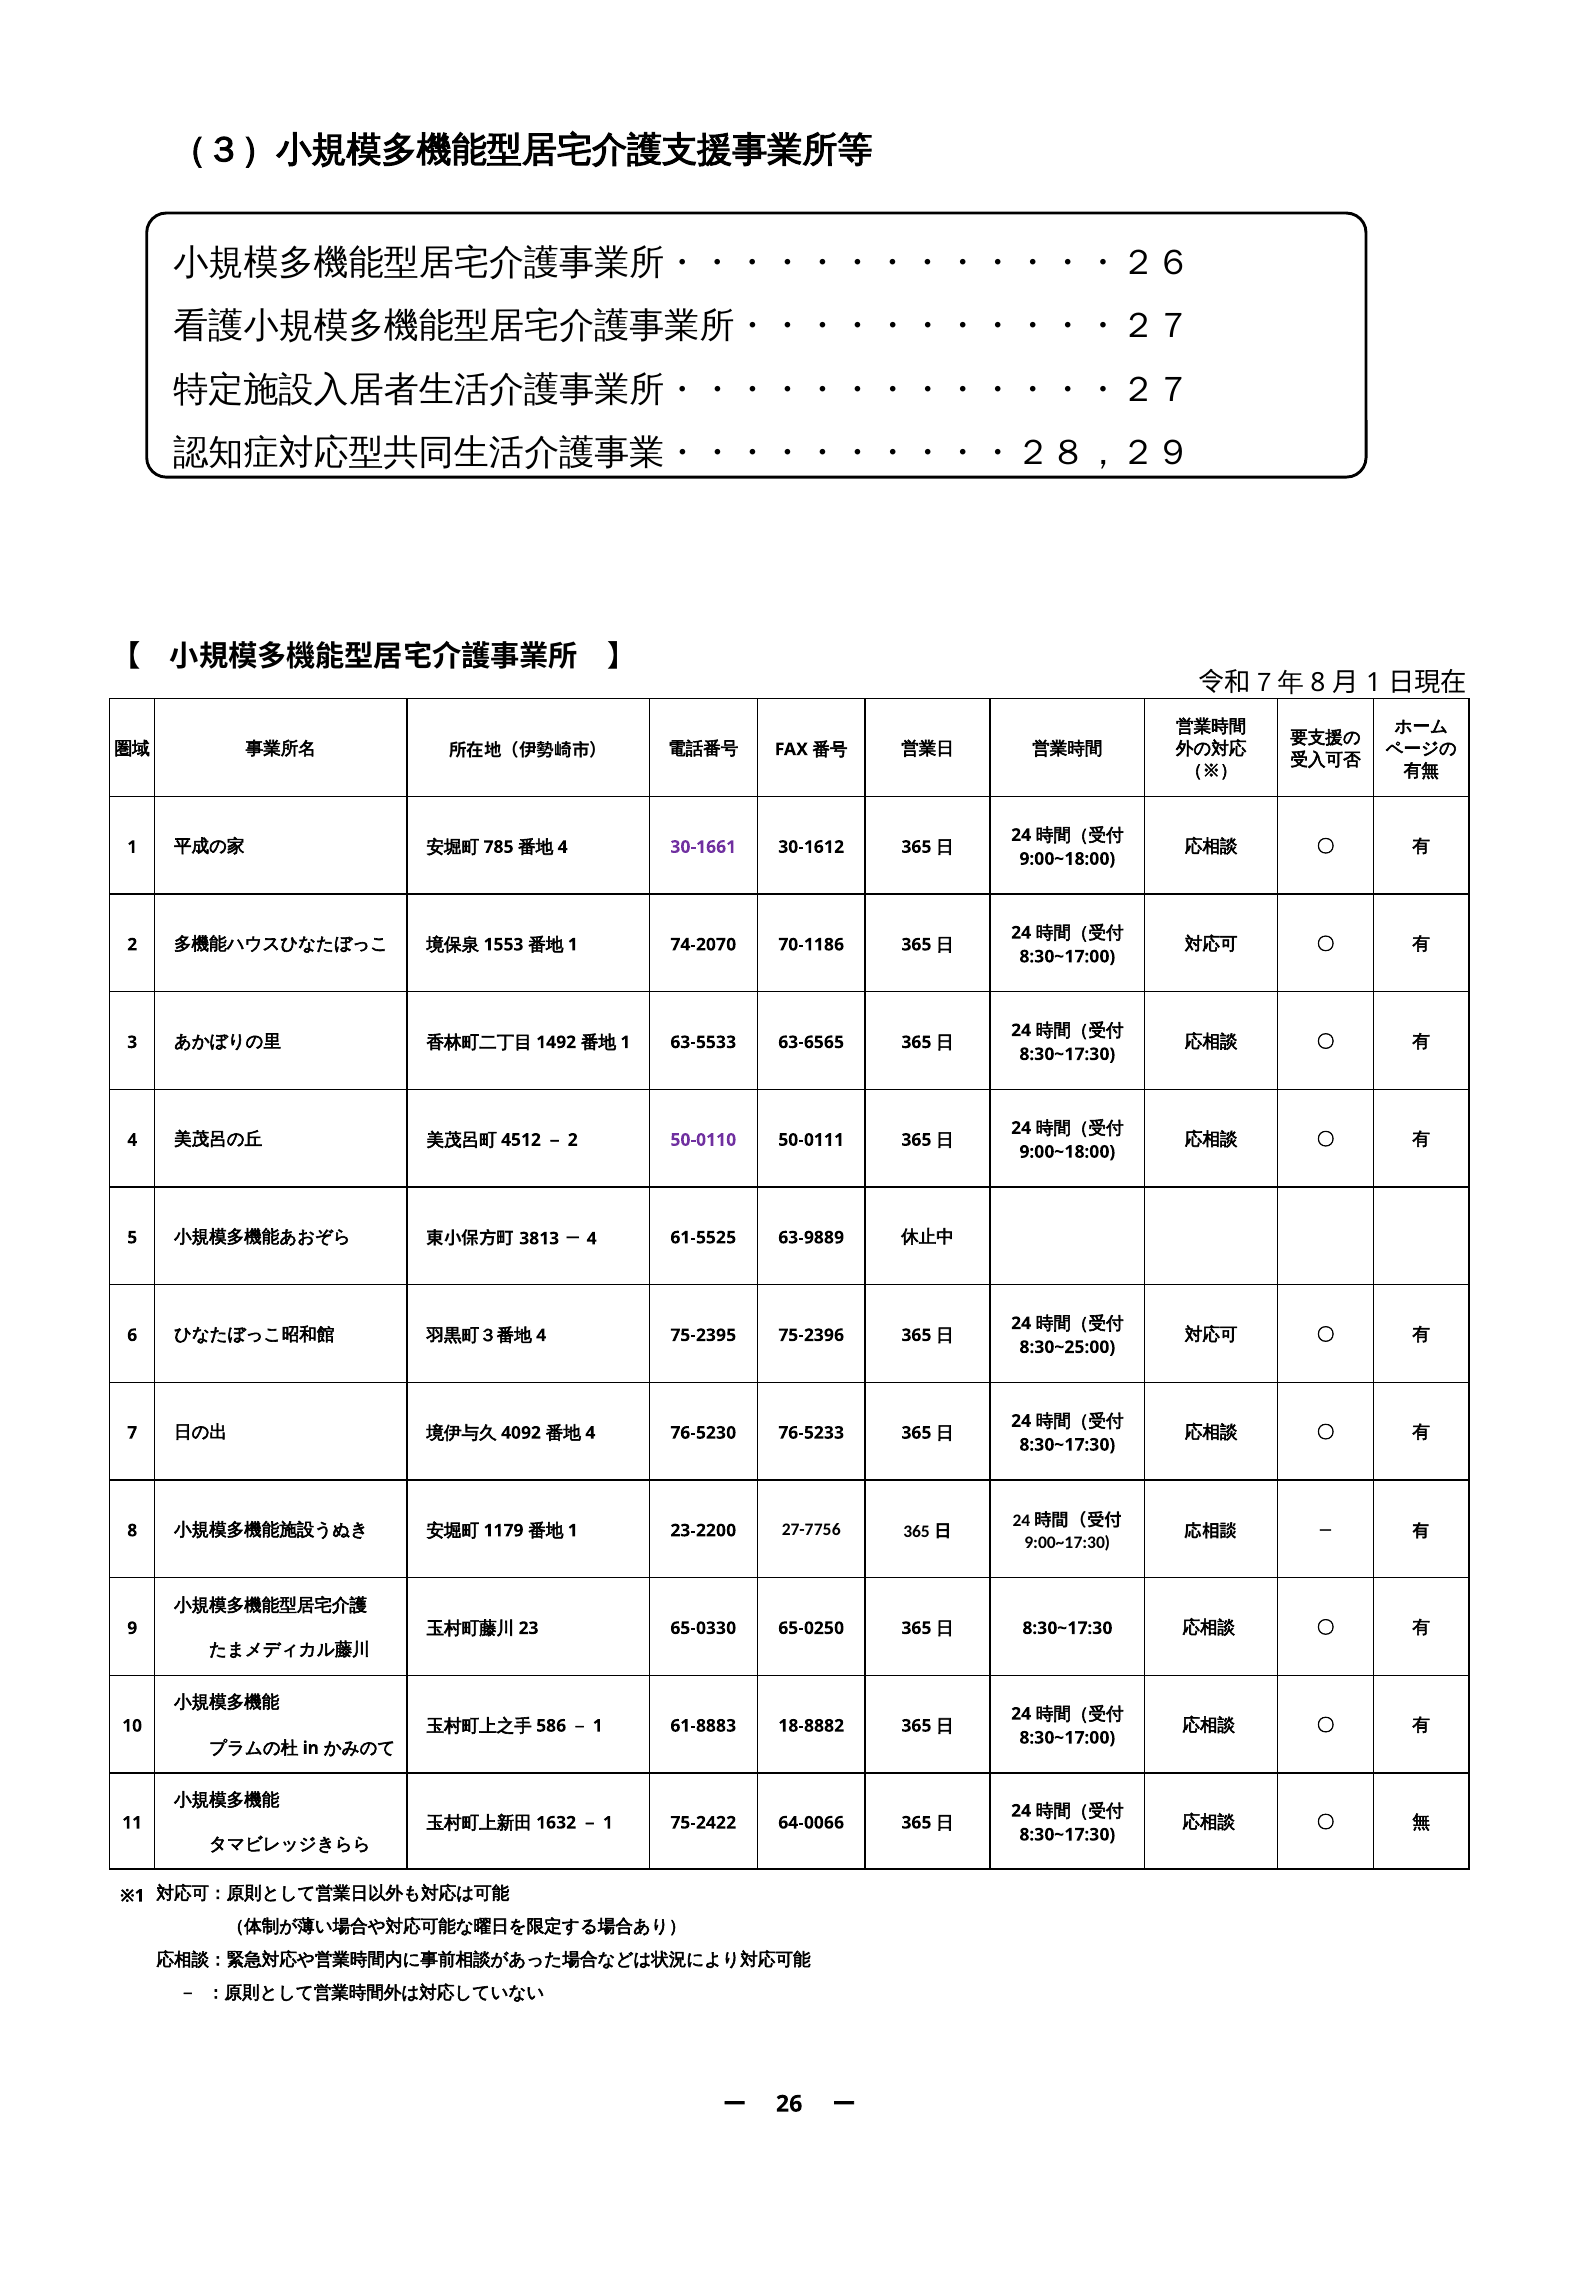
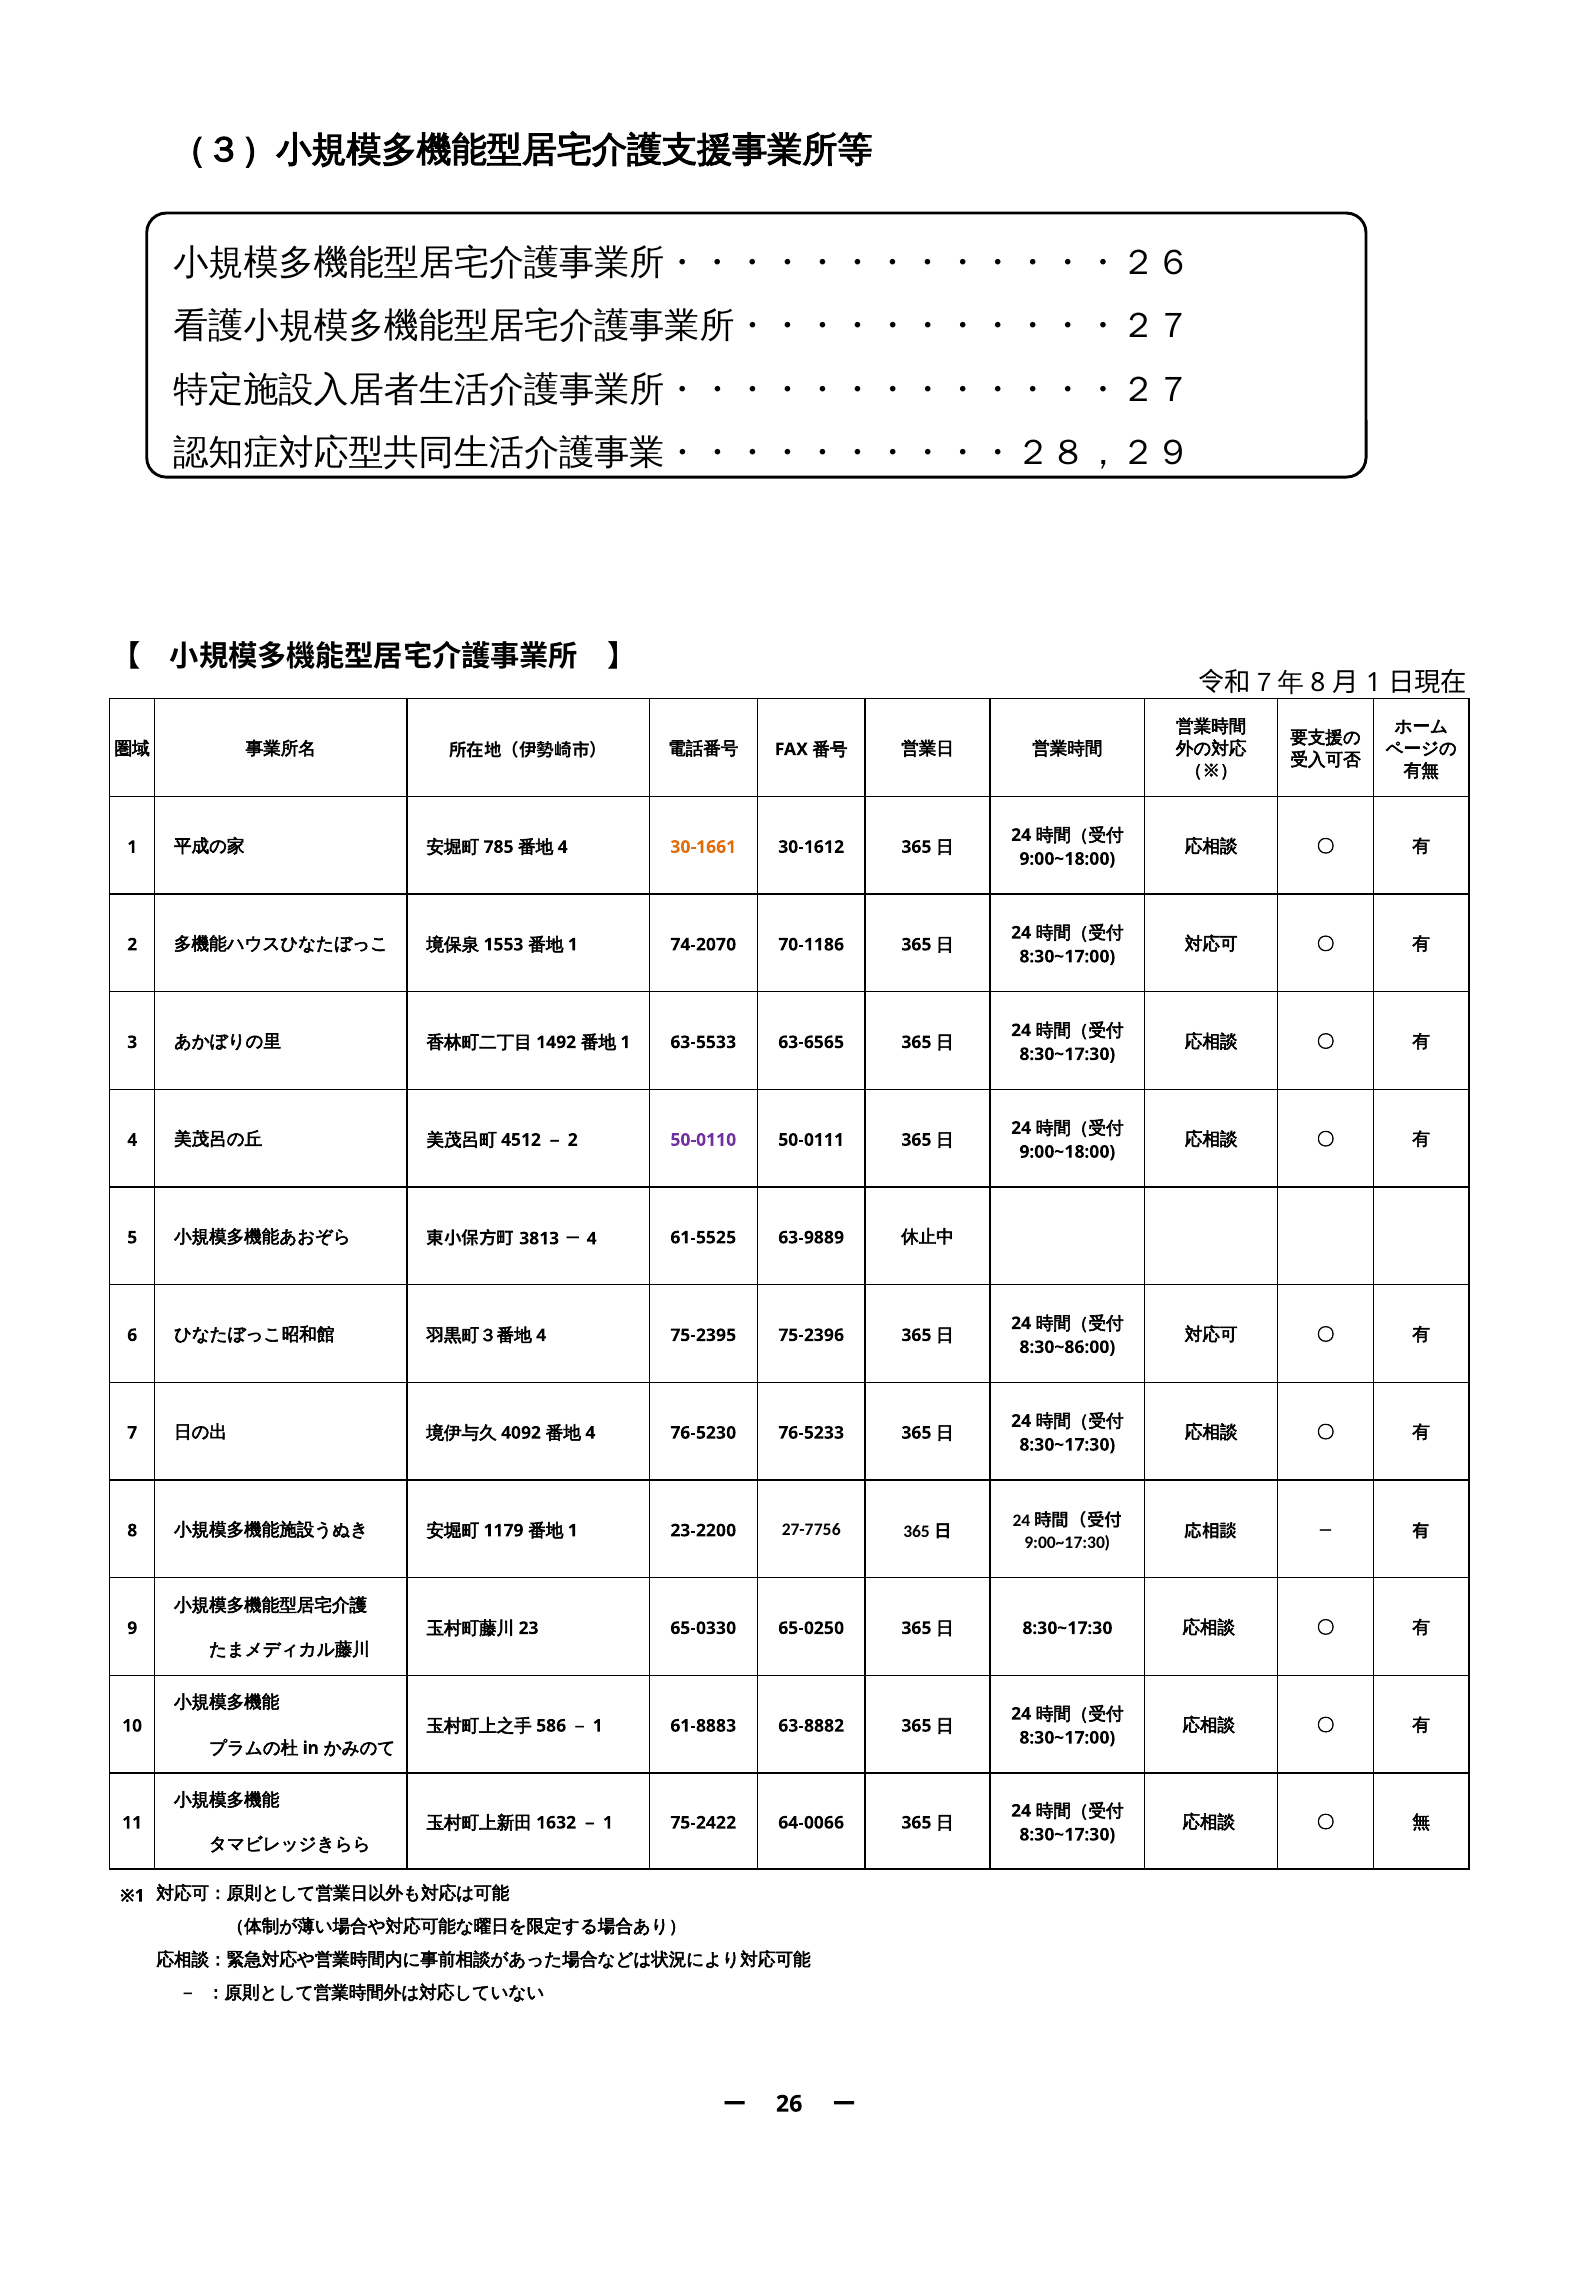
30-1661 colour: purple -> orange (703, 847)
8:30~25:00: 8:30~25:00 -> 8:30~86:00 (1067, 1347)
18-8882: 18-8882 -> 63-8882 (811, 1726)
